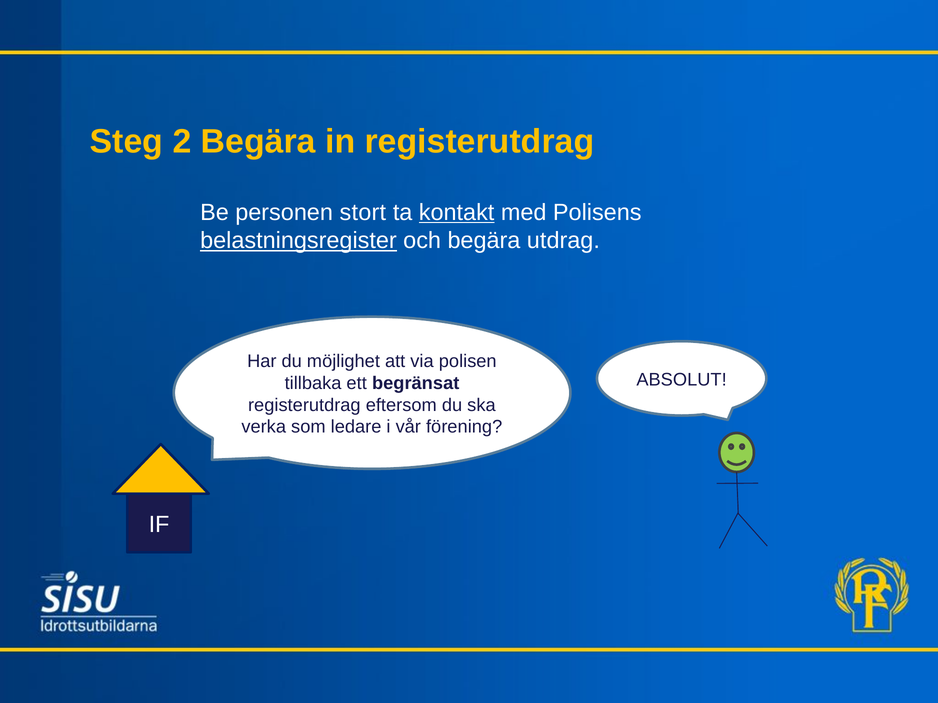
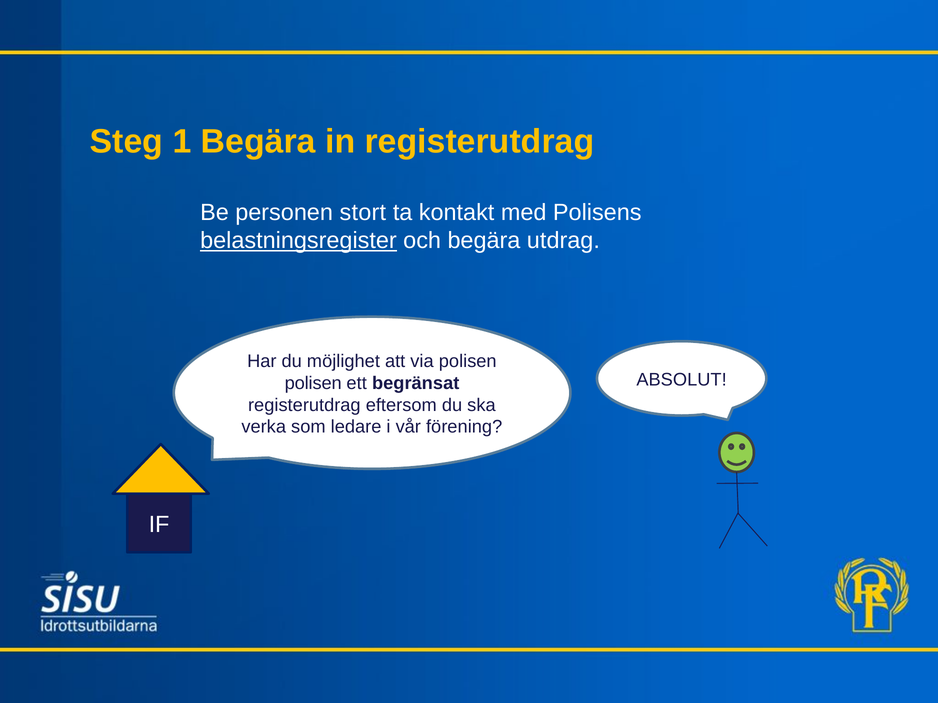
2: 2 -> 1 (182, 142)
kontakt underline: present -> none (457, 213)
tillbaka: tillbaka -> polisen (313, 383)
